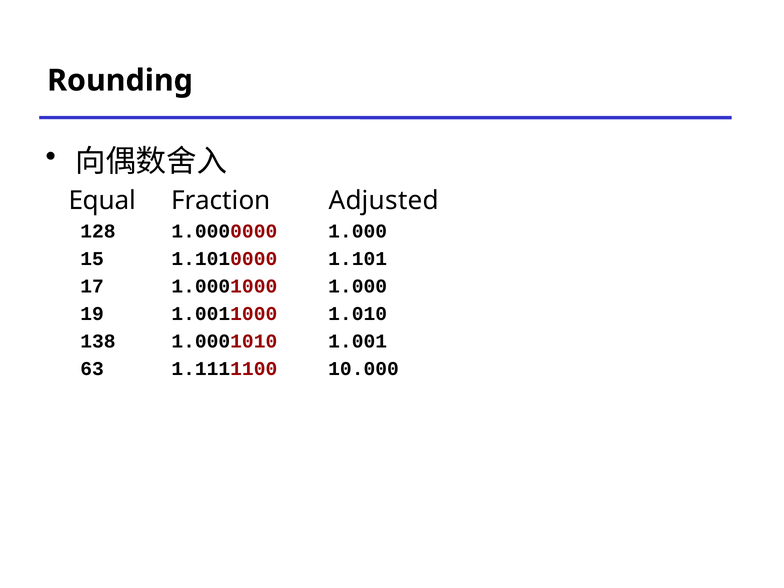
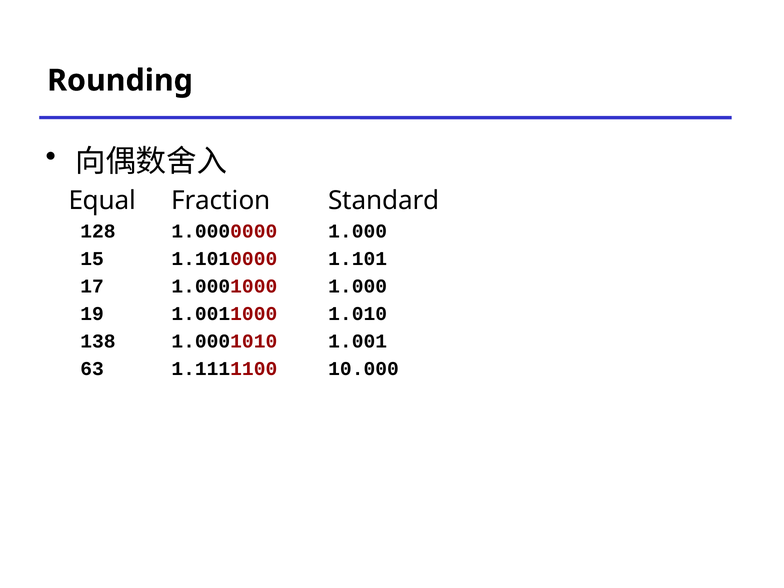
Adjusted: Adjusted -> Standard (384, 200)
